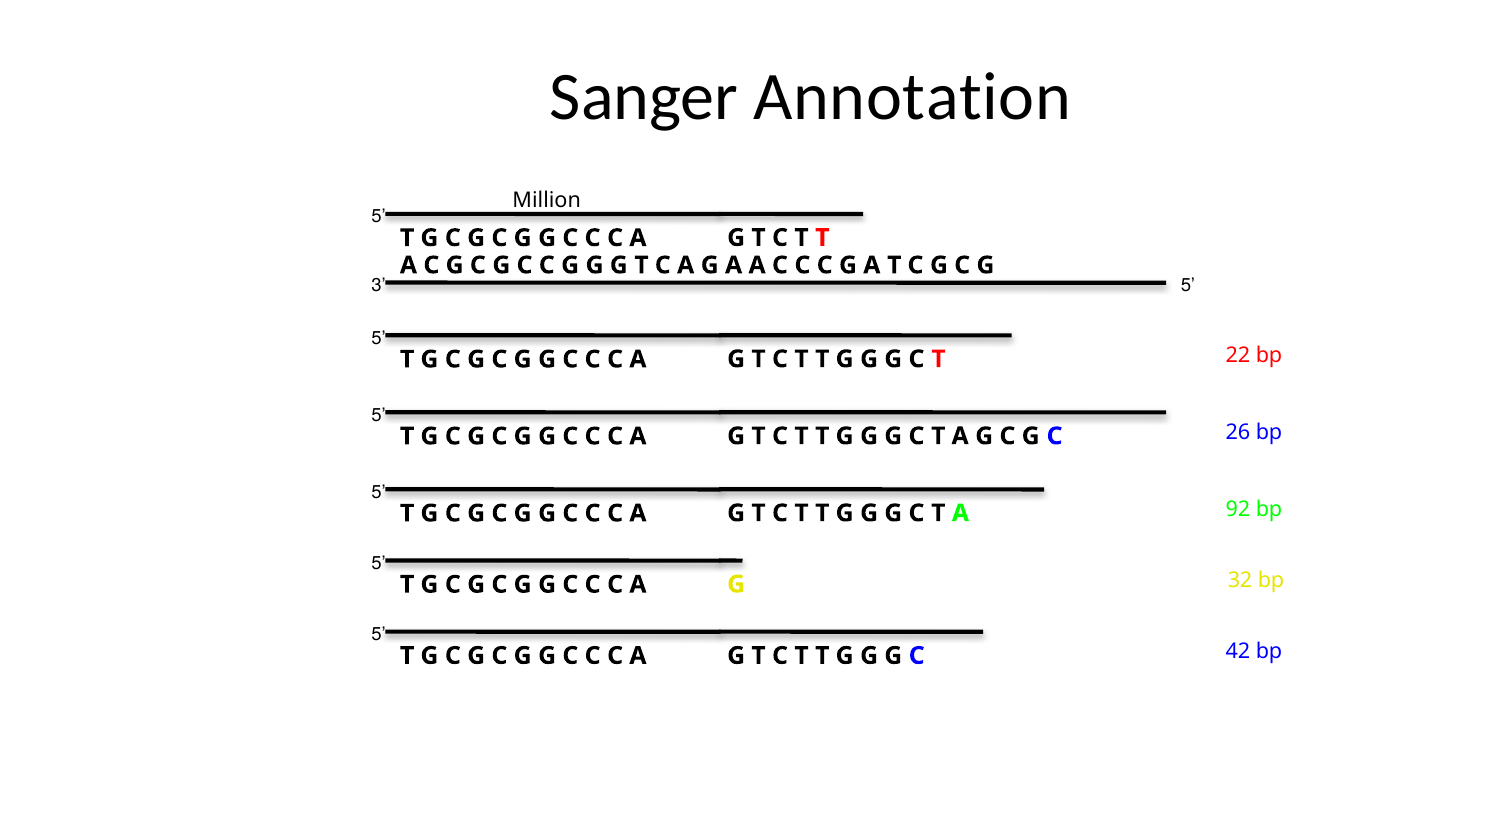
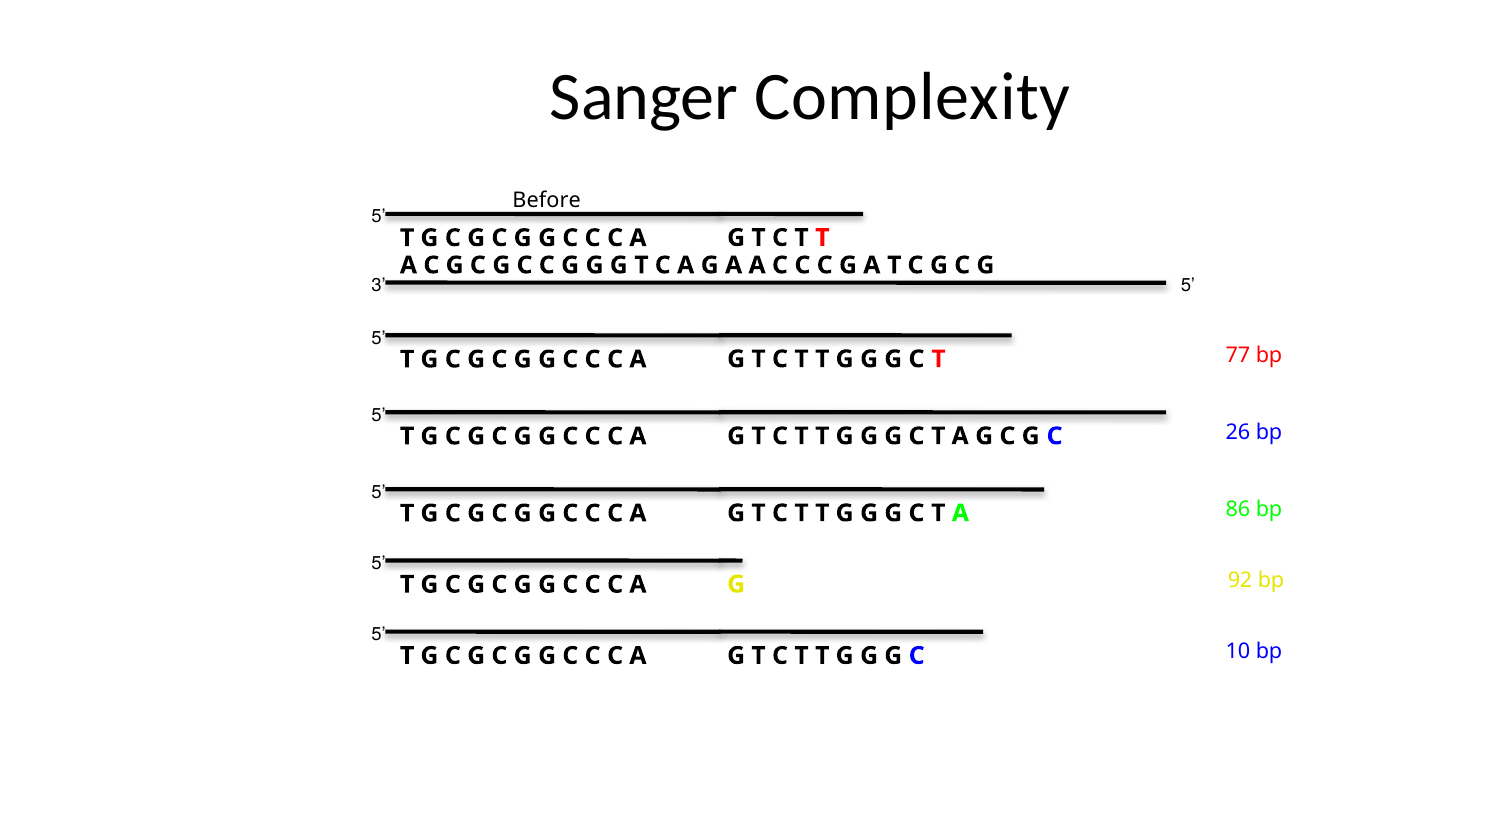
Annotation: Annotation -> Complexity (912, 97)
Million: Million -> Before (547, 200)
22: 22 -> 77 (1238, 355)
92: 92 -> 86 (1238, 509)
32: 32 -> 92 (1240, 581)
42: 42 -> 10 (1238, 652)
